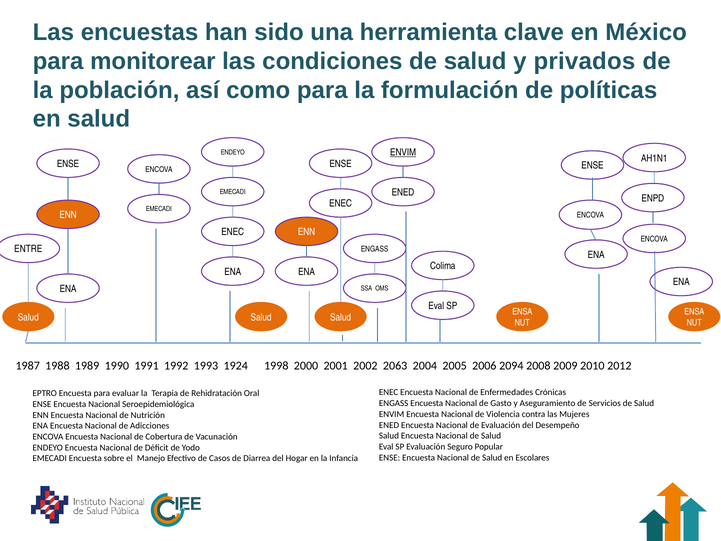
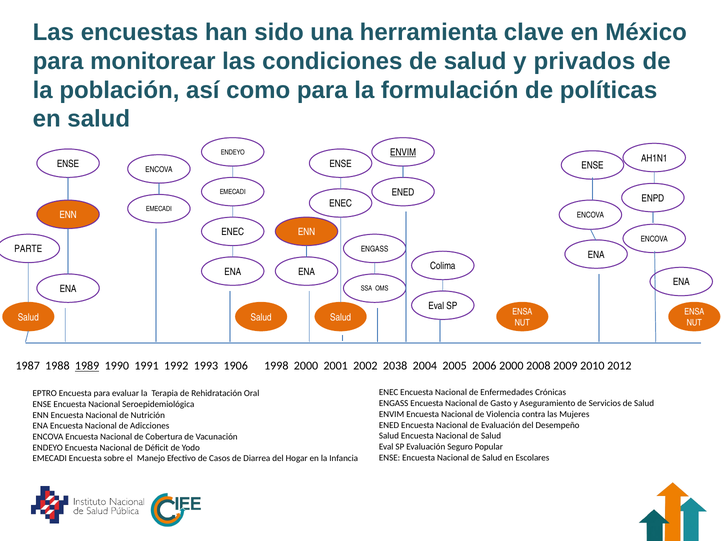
ENTRE: ENTRE -> PARTE (28, 249)
1989 underline: none -> present (87, 366)
1924: 1924 -> 1906 (236, 366)
2063: 2063 -> 2038 (395, 366)
2006 2094: 2094 -> 2000 (511, 366)
